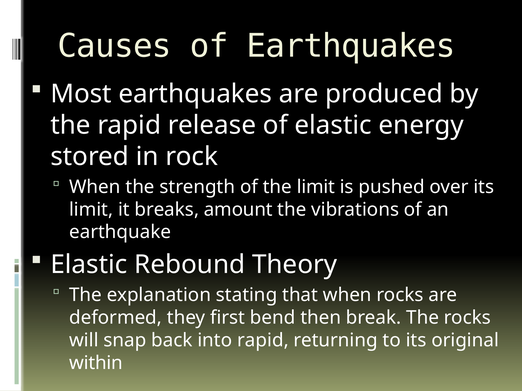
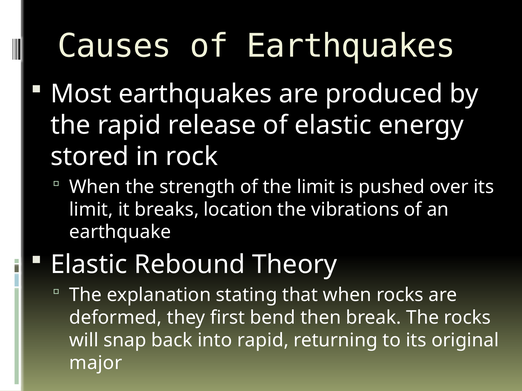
amount: amount -> location (238, 210)
within: within -> major (96, 363)
